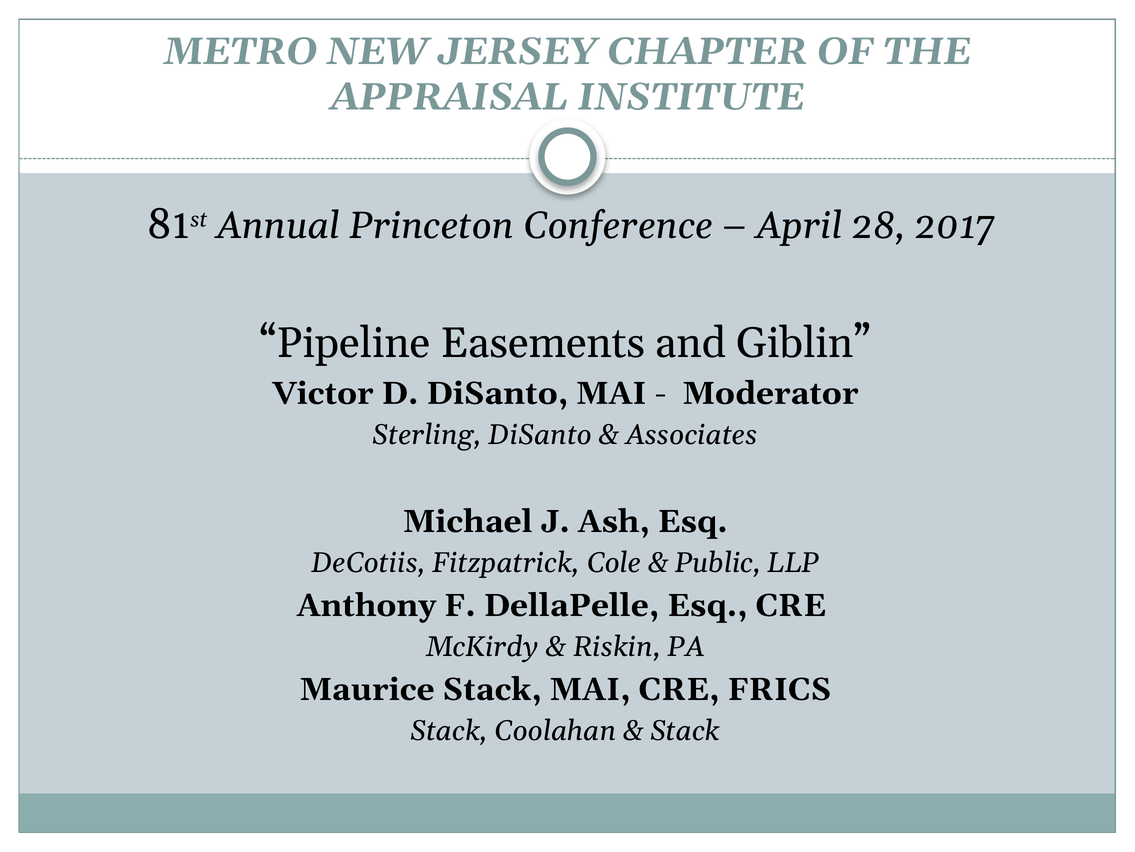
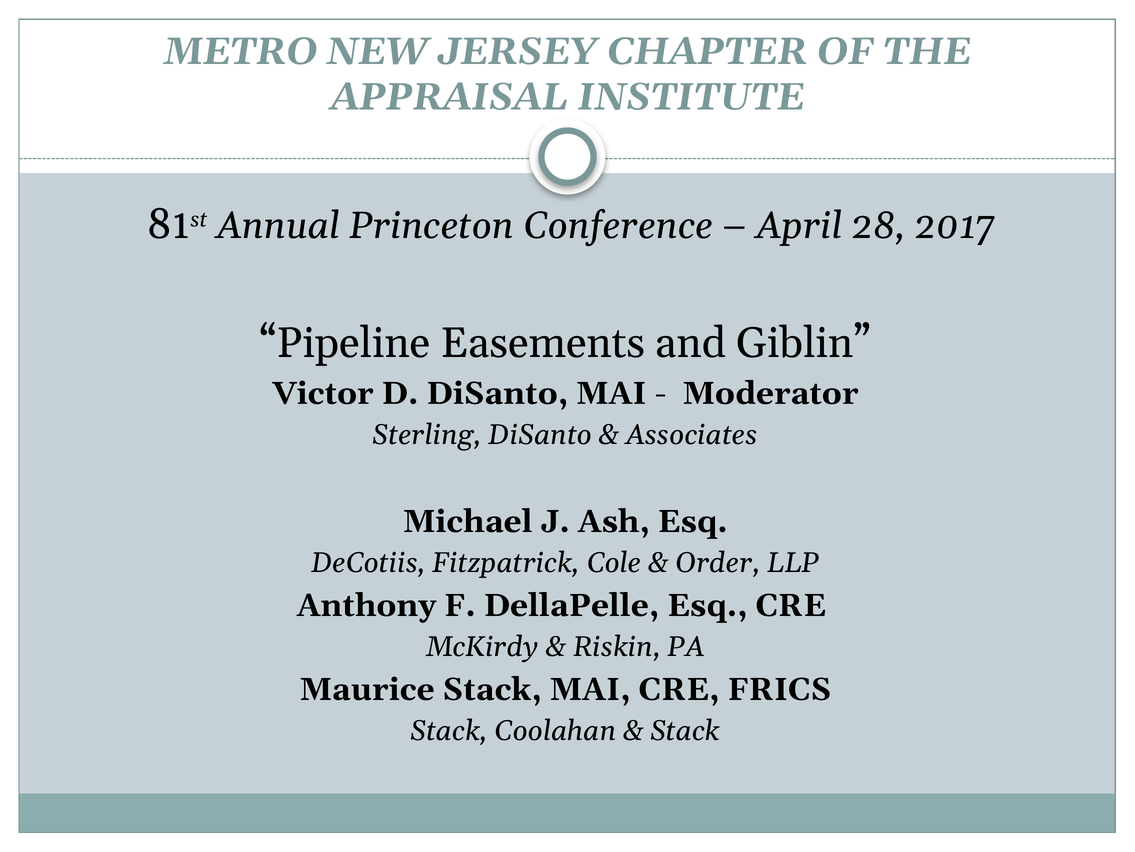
Public: Public -> Order (718, 563)
